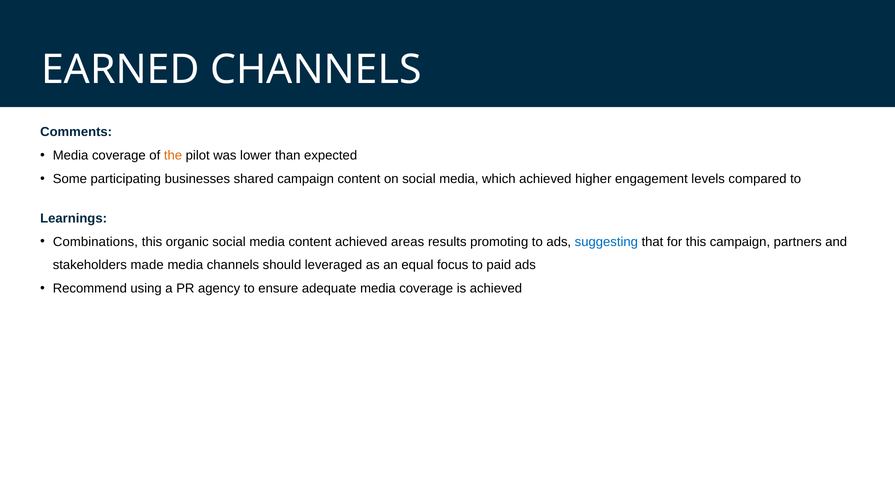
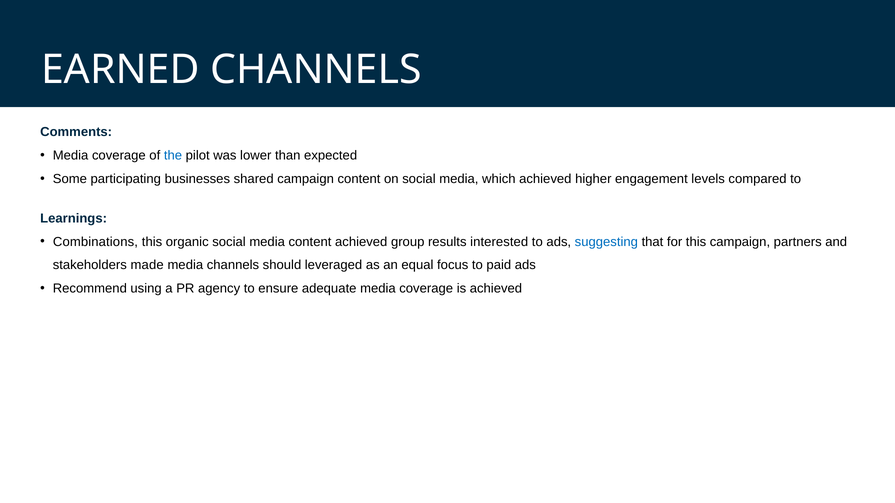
the colour: orange -> blue (173, 156)
areas: areas -> group (408, 242)
promoting: promoting -> interested (499, 242)
